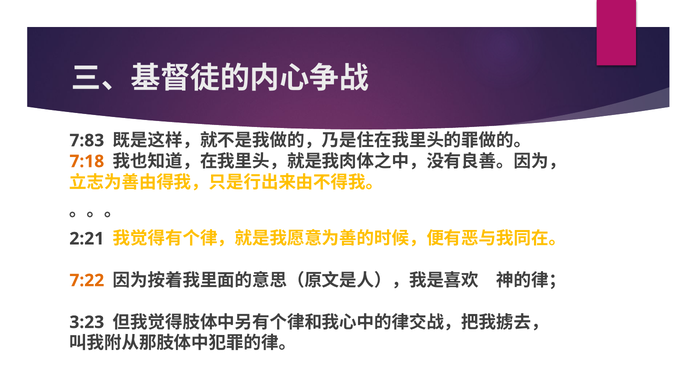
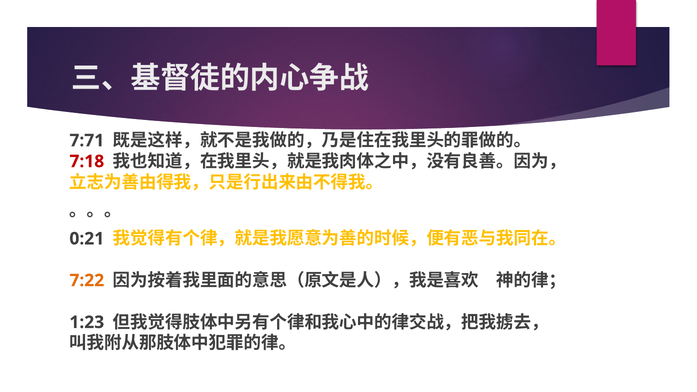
7:83: 7:83 -> 7:71 (87, 141)
7:18 colour: orange -> red (87, 161)
2:21: 2:21 -> 0:21 (87, 239)
3:23: 3:23 -> 1:23 (87, 322)
